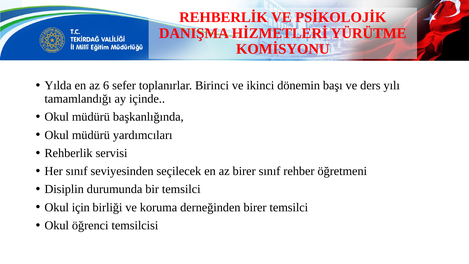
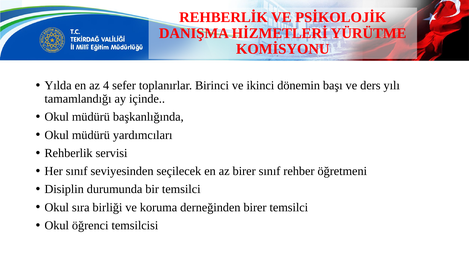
6: 6 -> 4 (106, 86)
için: için -> sıra (81, 207)
